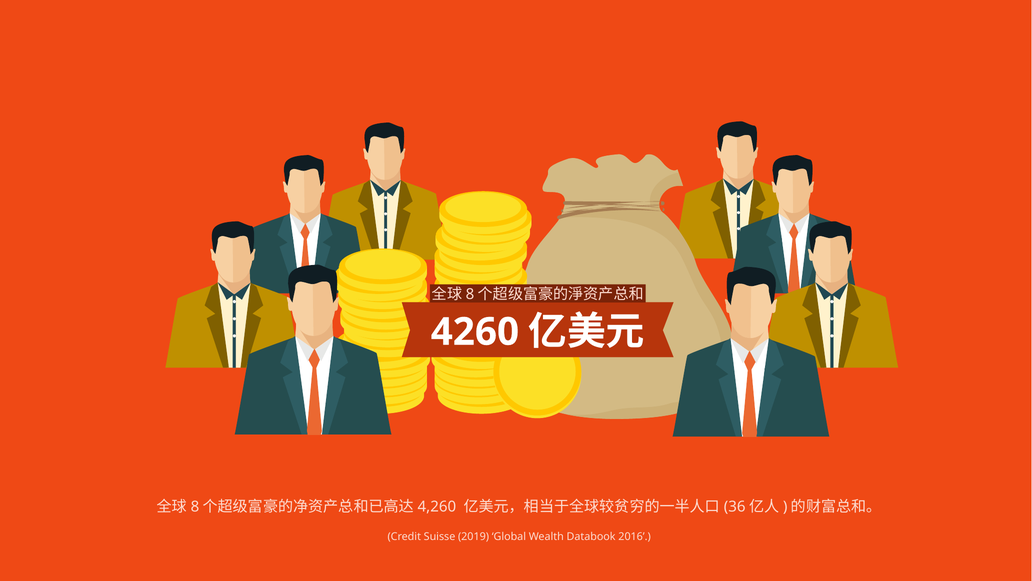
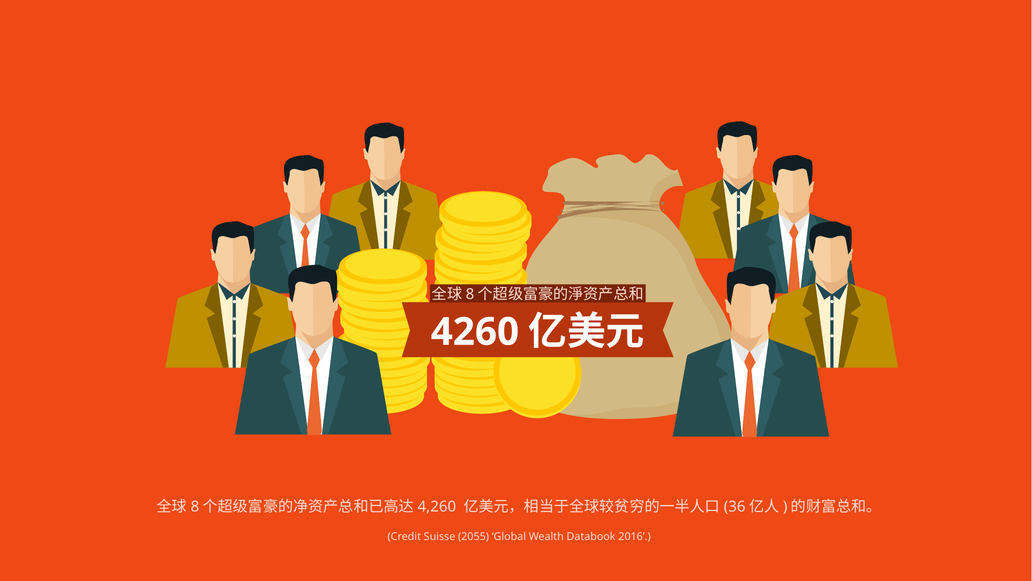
2019: 2019 -> 2055 (474, 536)
